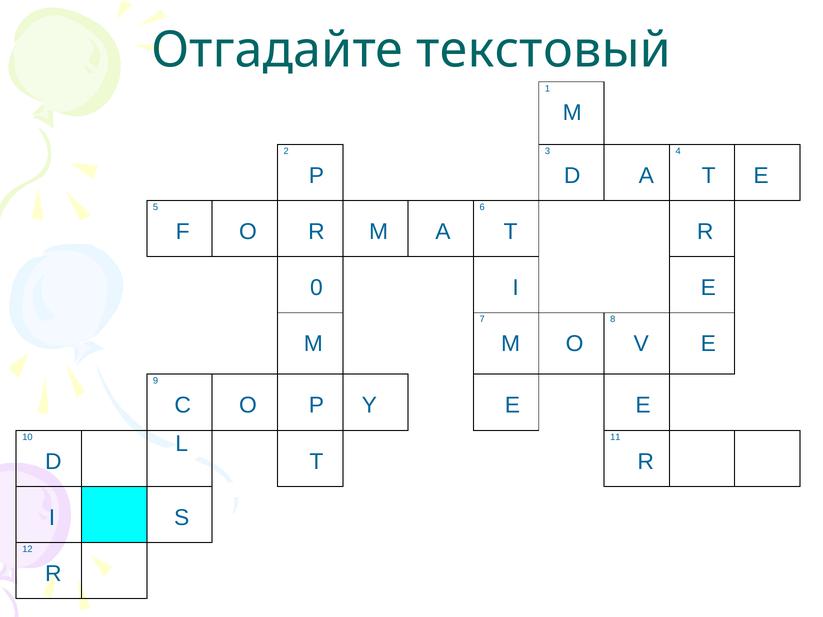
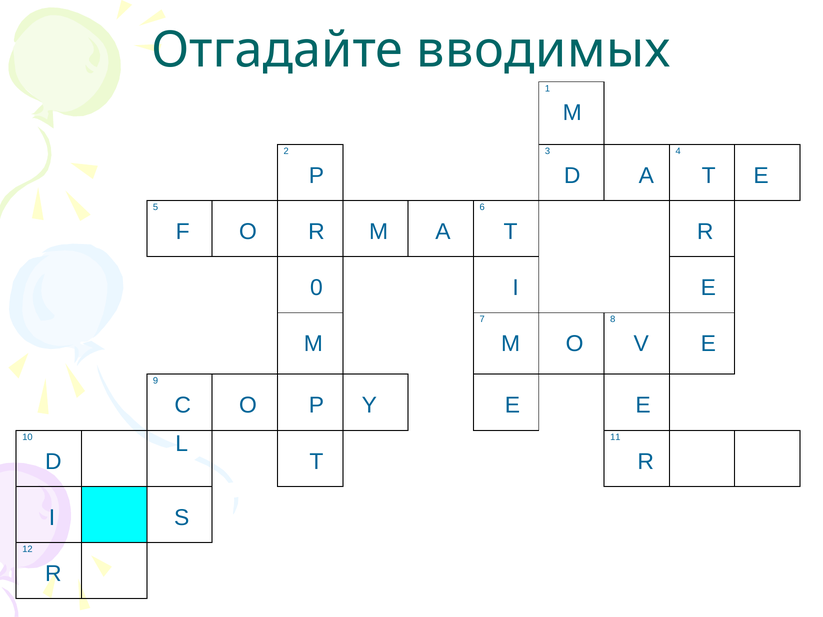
текстовый: текстовый -> вводимых (544, 50)
